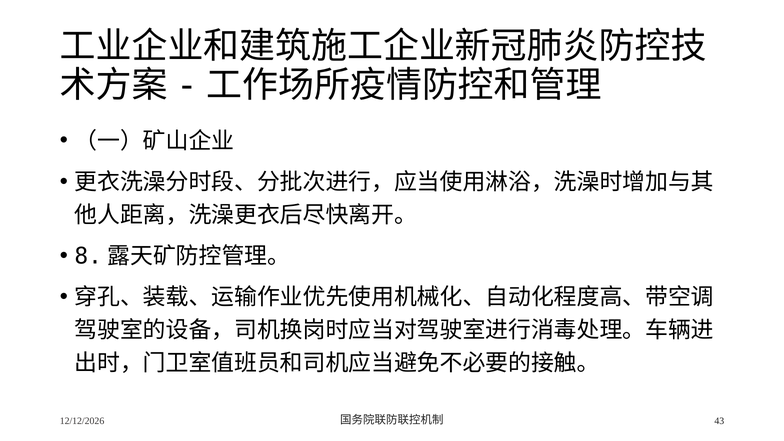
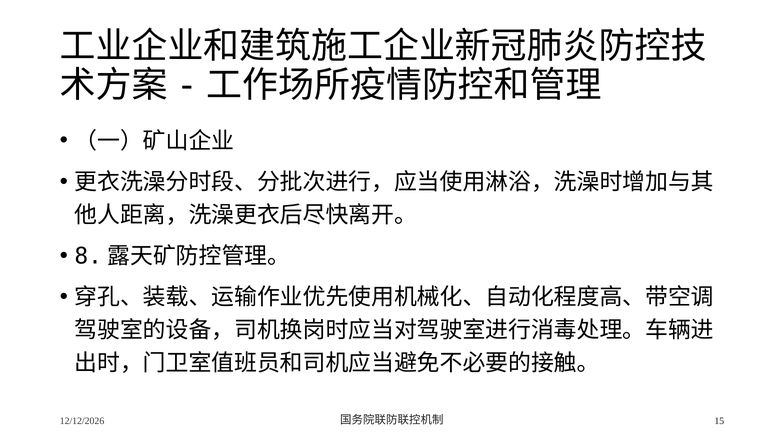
43: 43 -> 15 (719, 421)
